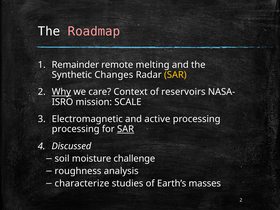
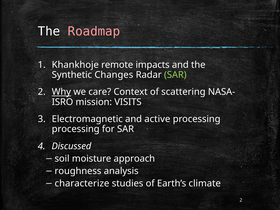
Remainder: Remainder -> Khankhoje (75, 65)
melting: melting -> impacts (153, 65)
SAR colour: yellow -> light green (175, 75)
reservoirs: reservoirs -> scattering (183, 92)
SCALE: SCALE -> VISITS (128, 102)
SAR underline: present -> none (126, 129)
challenge: challenge -> approach (134, 159)
masses: masses -> climate (205, 183)
